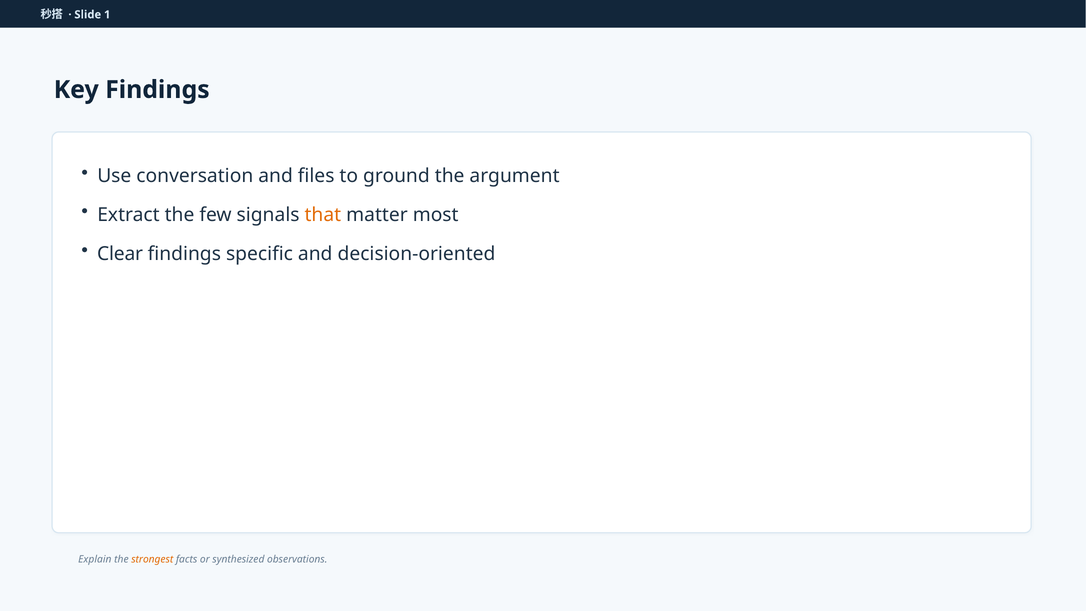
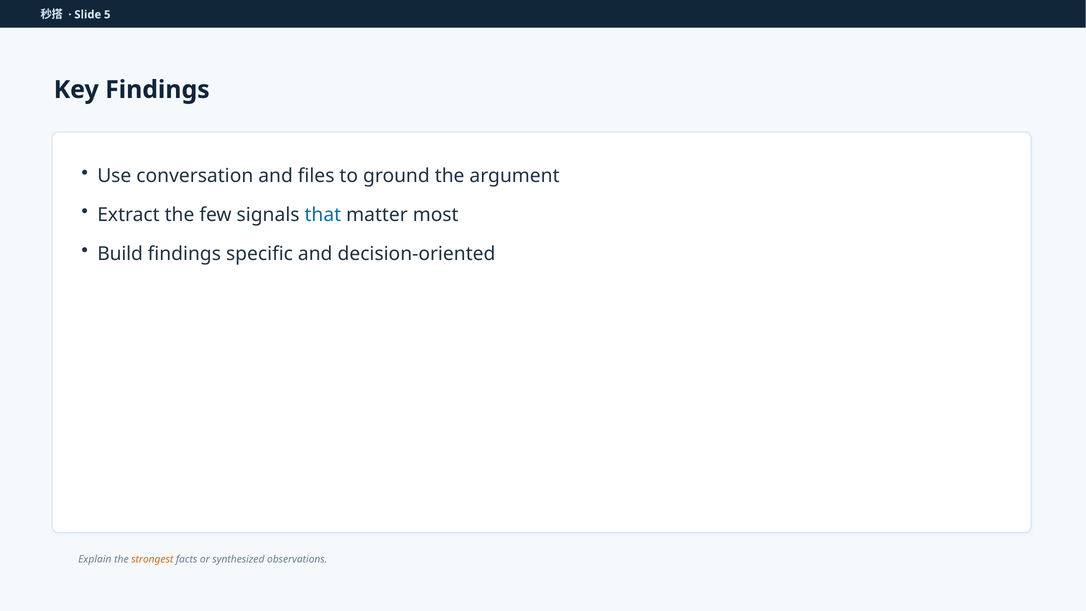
1: 1 -> 5 (107, 15)
that colour: orange -> blue (323, 215)
Clear: Clear -> Build (120, 254)
